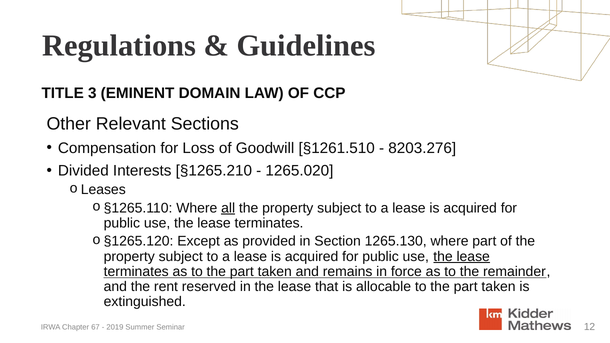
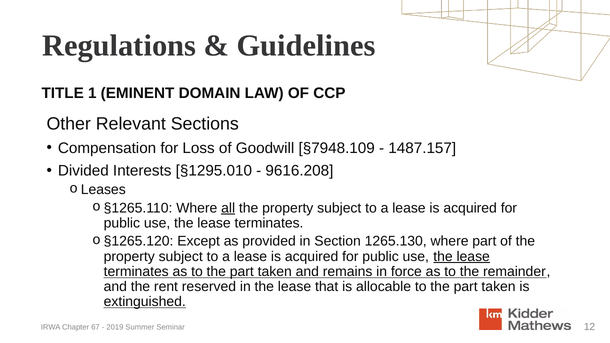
3: 3 -> 1 (92, 93)
§1261.510: §1261.510 -> §7948.109 (337, 148)
8203.276: 8203.276 -> 1487.157 (422, 148)
§1265.210: §1265.210 -> §1295.010 (214, 171)
1265.020: 1265.020 -> 9616.208 (299, 171)
extinguished underline: none -> present (145, 302)
